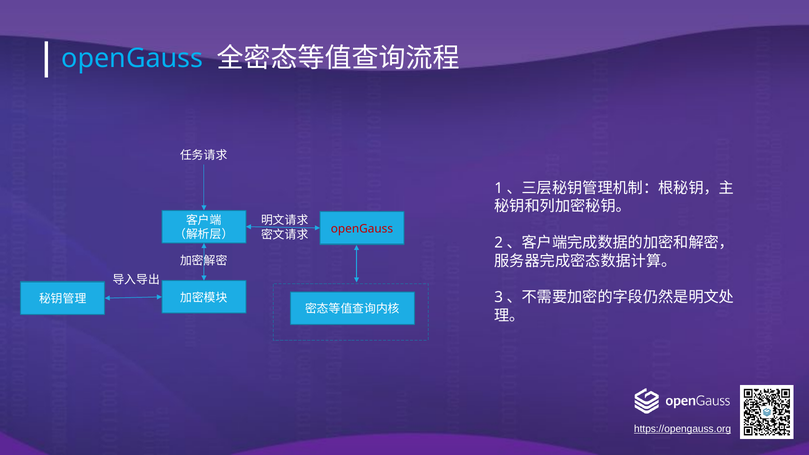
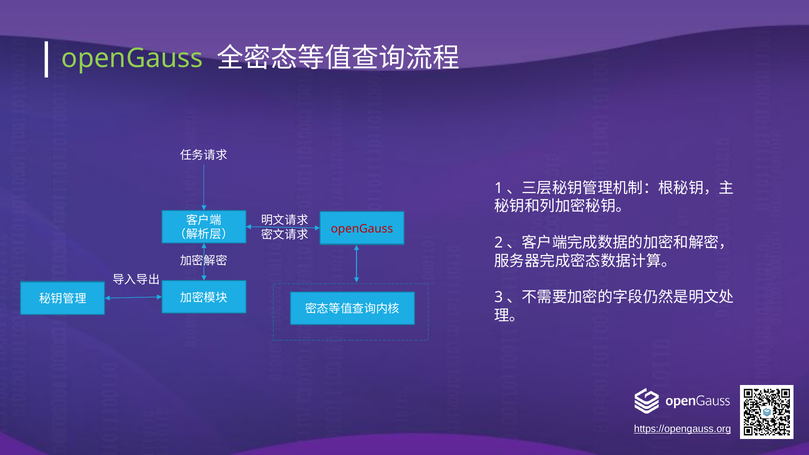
openGauss colour: light blue -> light green (132, 58)
